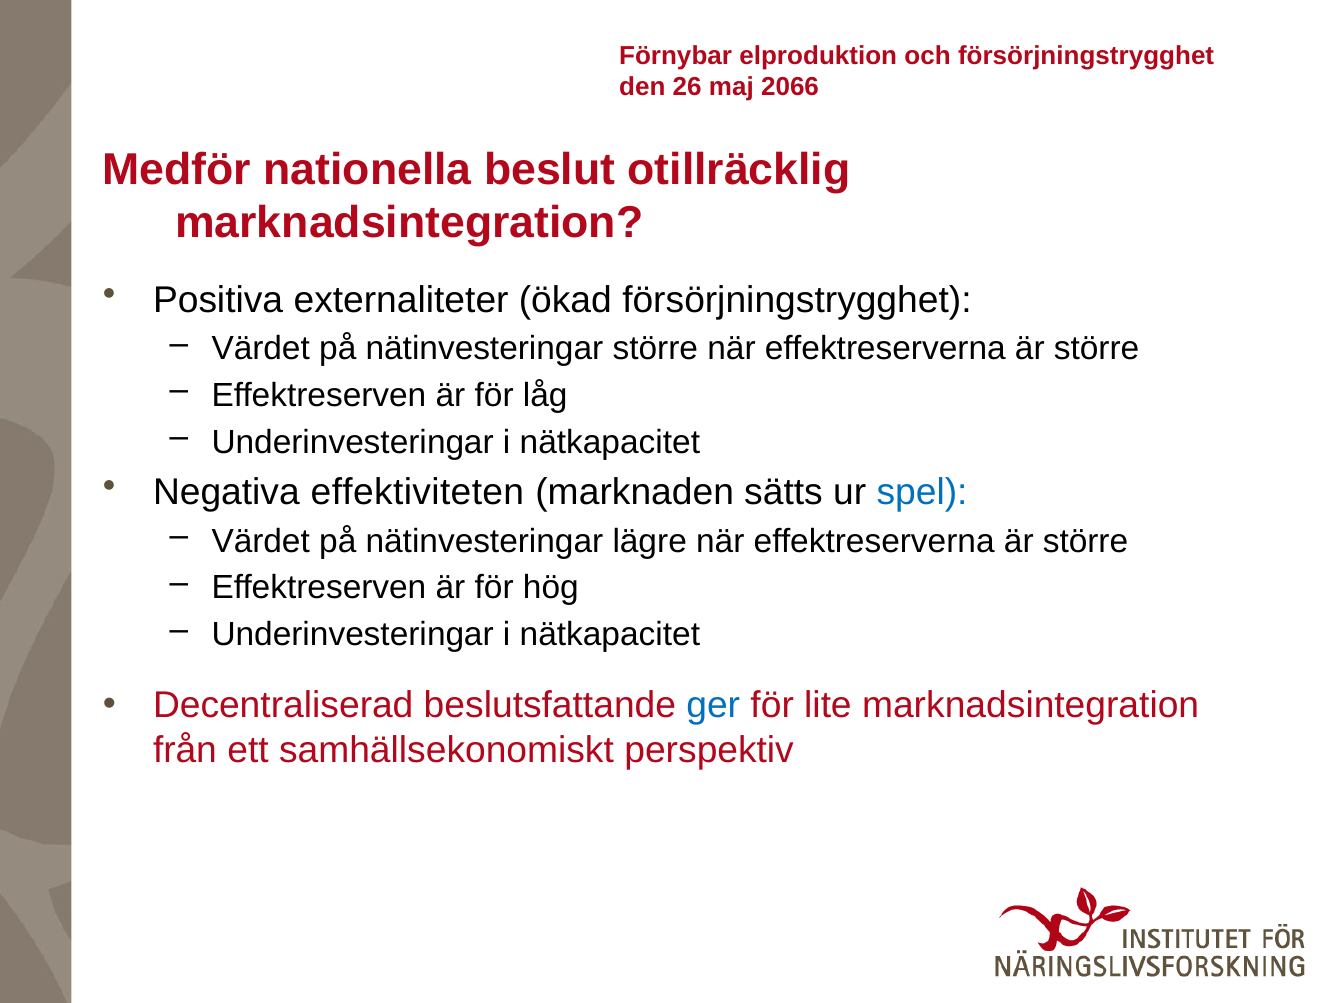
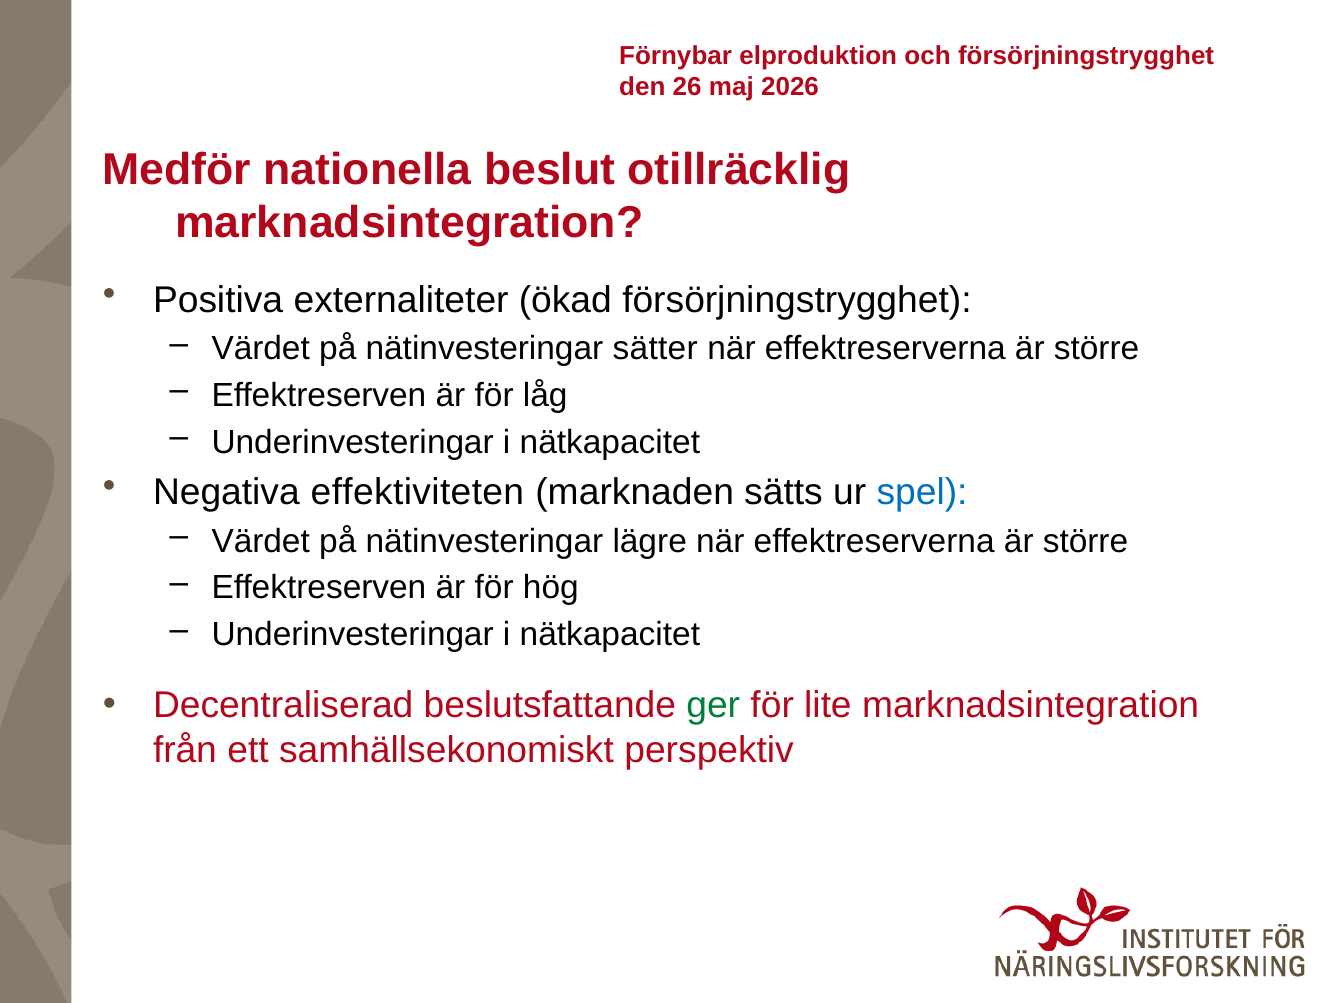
2066: 2066 -> 2026 (790, 87)
nätinvesteringar större: större -> sätter (655, 349)
ger colour: blue -> green (713, 706)
